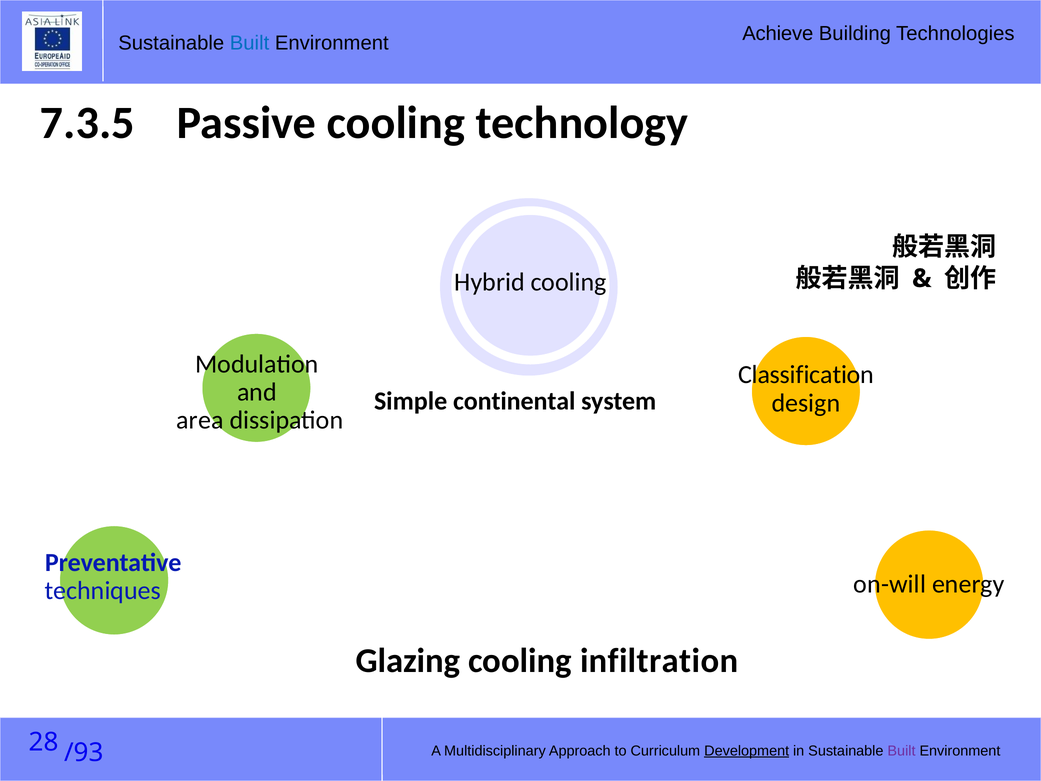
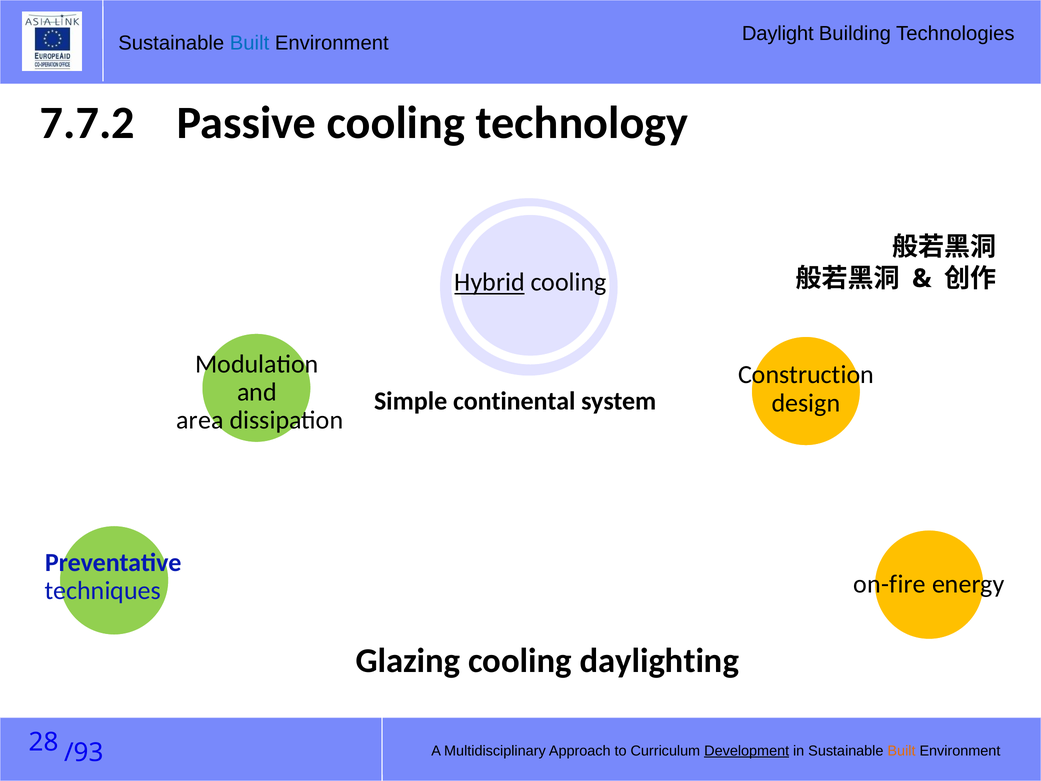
Achieve: Achieve -> Daylight (778, 33)
7.3.5: 7.3.5 -> 7.7.2 (87, 123)
Hybrid underline: none -> present (490, 282)
Classification: Classification -> Construction (806, 375)
on-will: on-will -> on-fire (890, 584)
infiltration: infiltration -> daylighting (659, 661)
Built colour: purple -> orange (902, 751)
